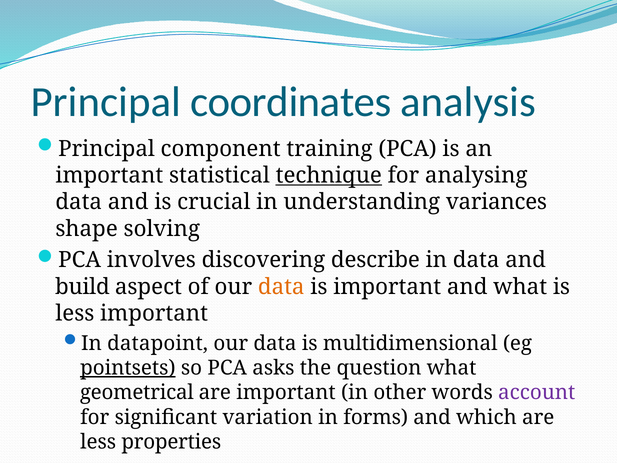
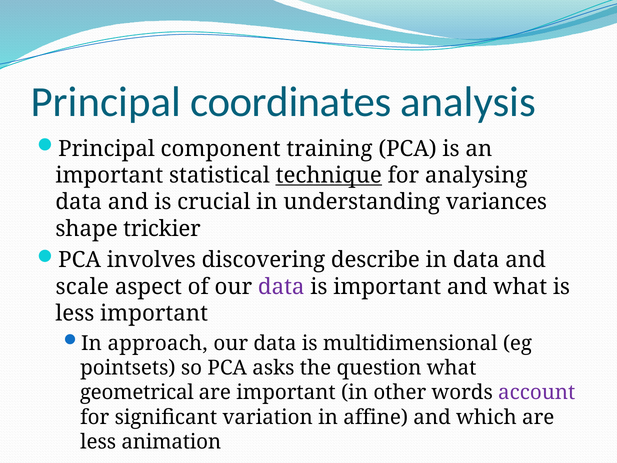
solving: solving -> trickier (162, 229)
build: build -> scale (82, 287)
data colour: orange -> purple (281, 287)
datapoint: datapoint -> approach (158, 343)
pointsets underline: present -> none (128, 368)
forms: forms -> affine (376, 417)
properties: properties -> animation (171, 442)
